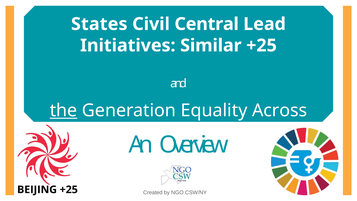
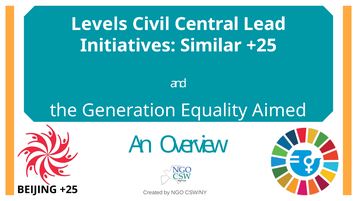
States: States -> Levels (99, 24)
the underline: present -> none (64, 110)
Across: Across -> Aimed (279, 110)
